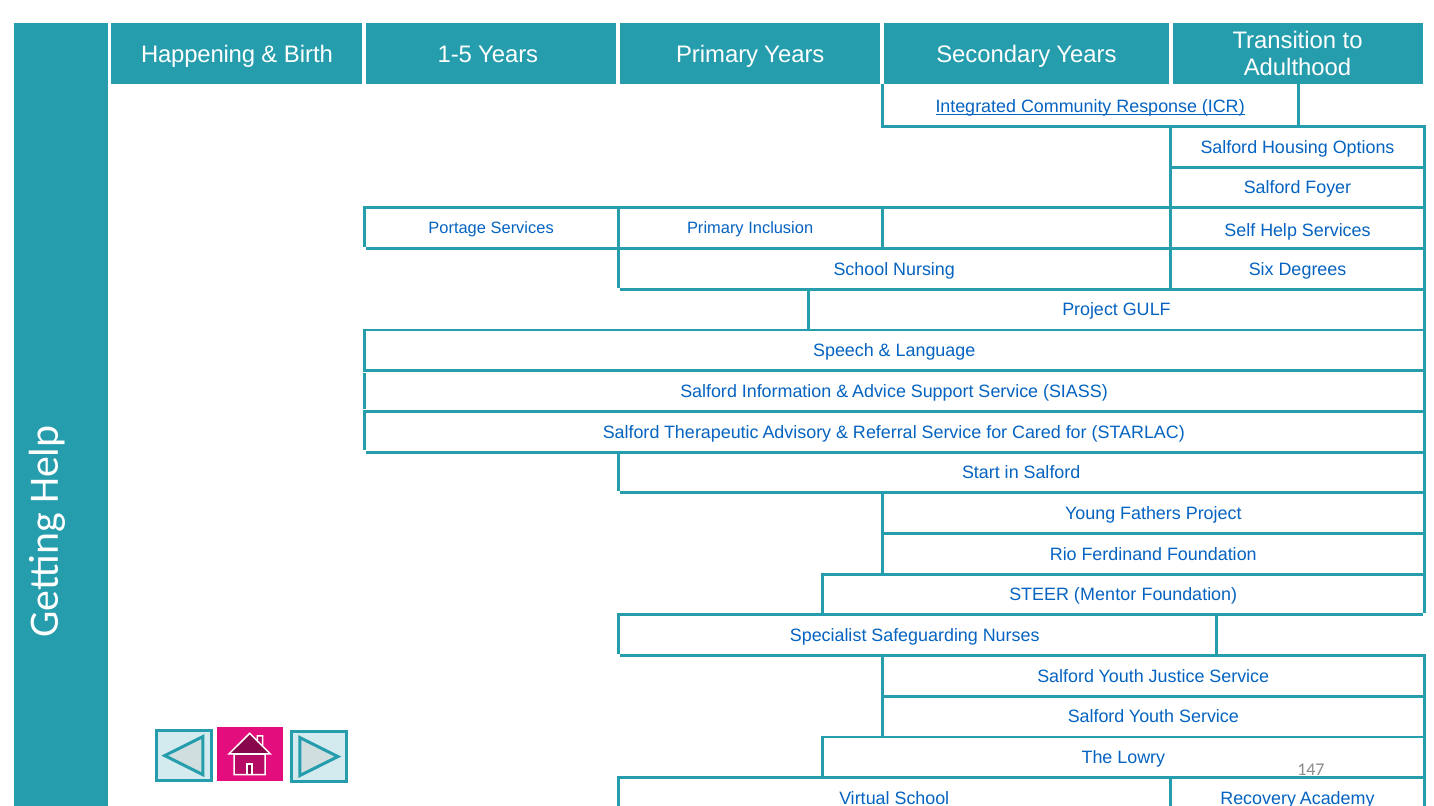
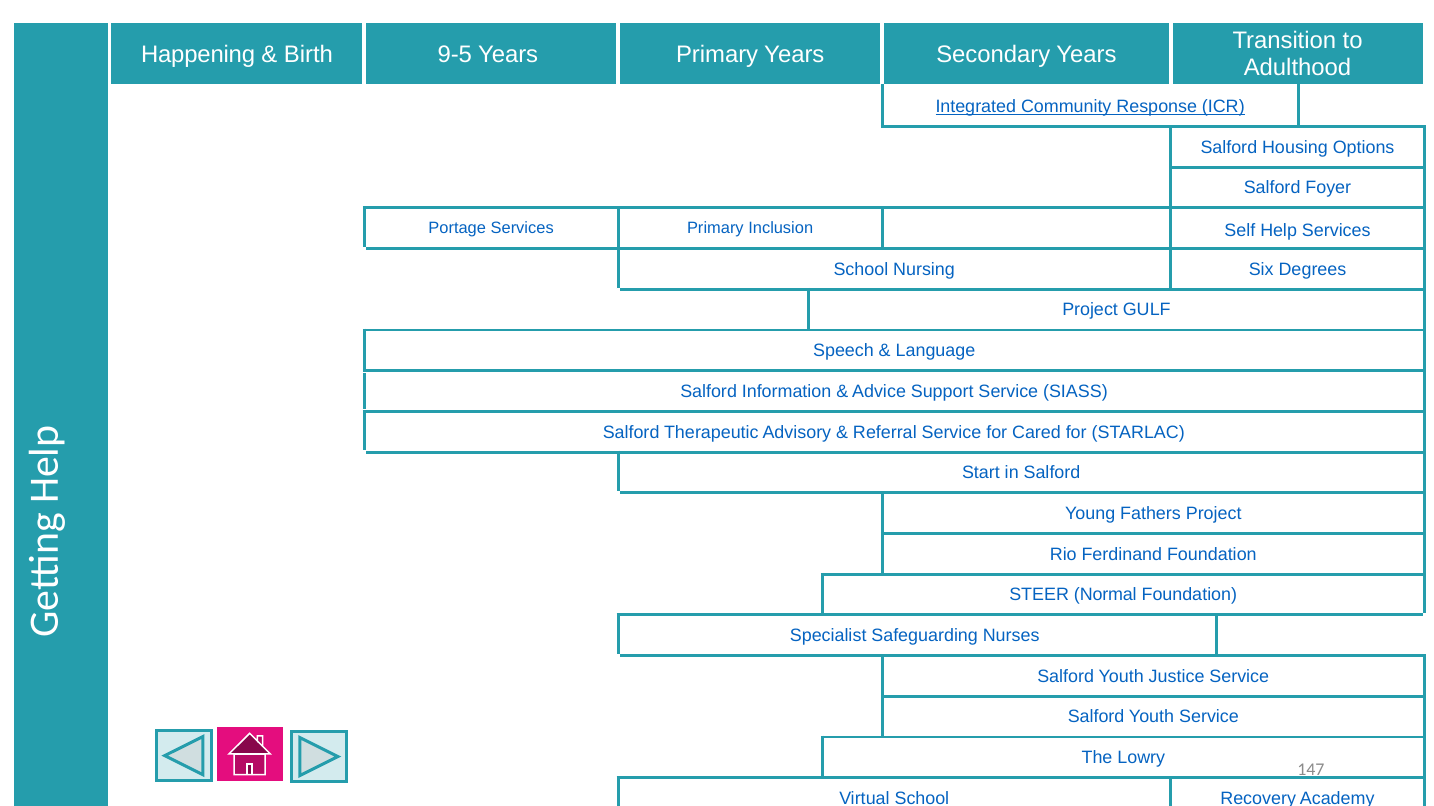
1-5: 1-5 -> 9-5 (455, 54)
Mentor: Mentor -> Normal (1105, 595)
